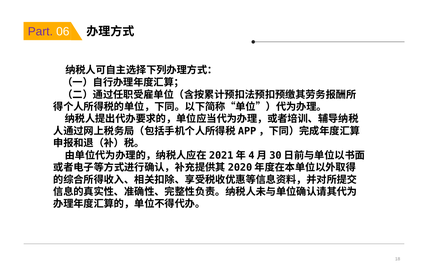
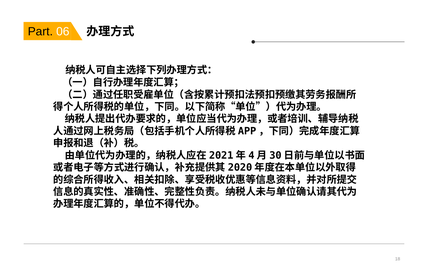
Part colour: purple -> black (40, 31)
